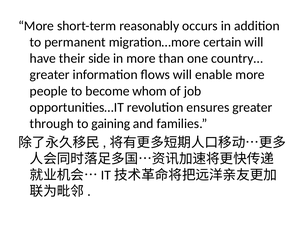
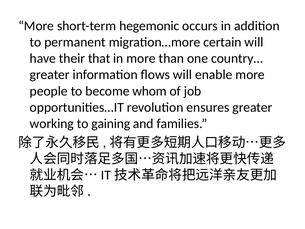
reasonably: reasonably -> hegemonic (149, 26)
side: side -> that (99, 58)
through: through -> working (52, 123)
